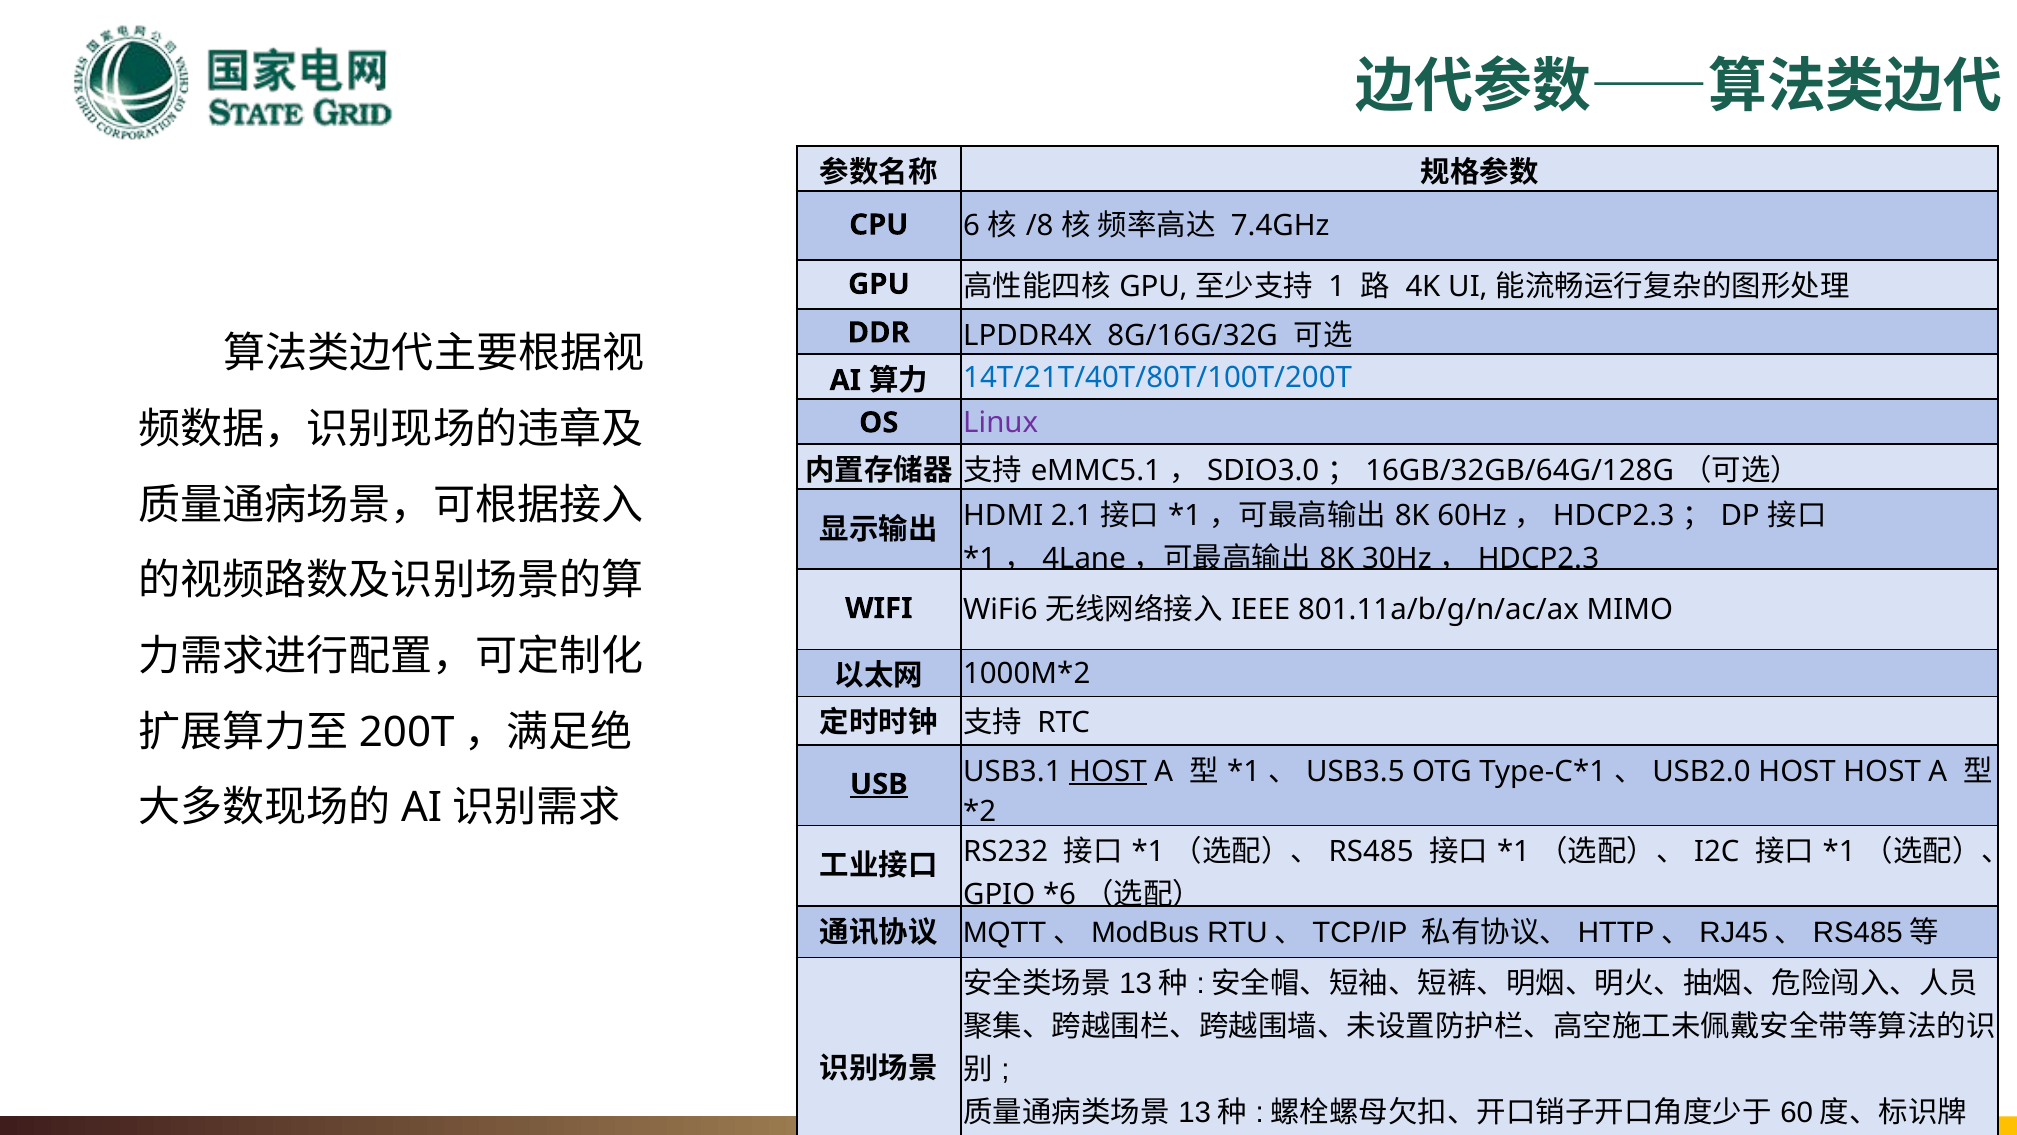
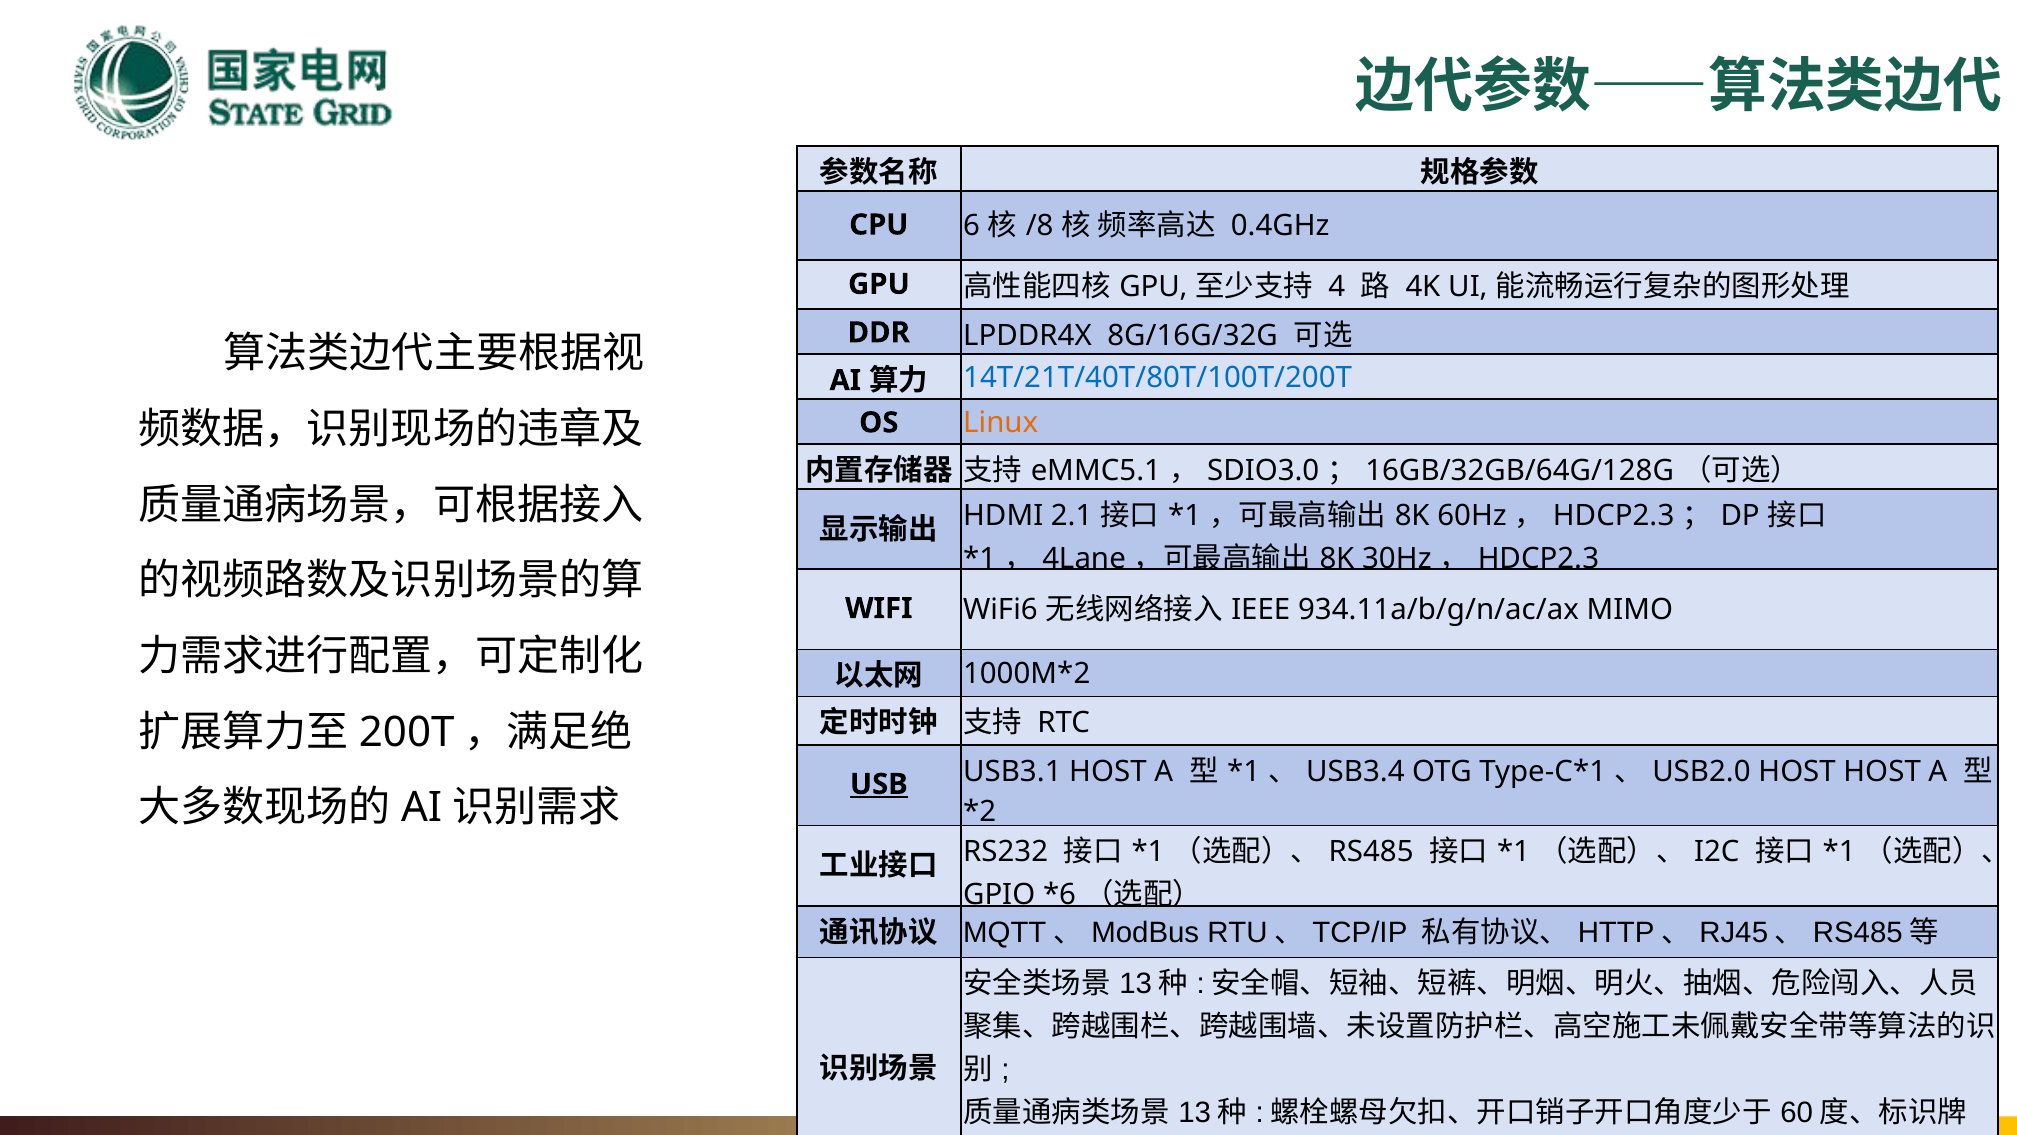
7.4GHz: 7.4GHz -> 0.4GHz (1280, 226)
1: 1 -> 4 (1337, 287)
Linux colour: purple -> orange (1001, 423)
801.11a/b/g/n/ac/ax: 801.11a/b/g/n/ac/ax -> 934.11a/b/g/n/ac/ax (1439, 610)
HOST underline: present -> none (1108, 771)
USB3.5: USB3.5 -> USB3.4 (1355, 771)
